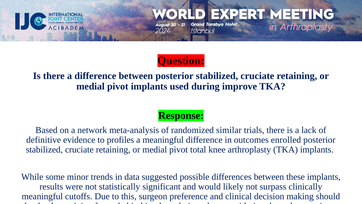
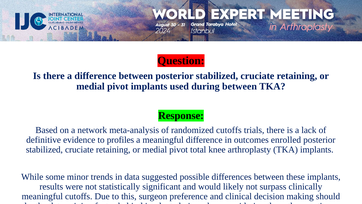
during improve: improve -> between (240, 86)
randomized similar: similar -> cutoffs (229, 130)
